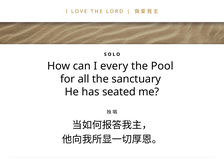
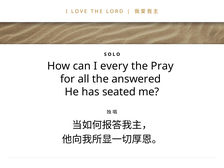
Pool: Pool -> Pray (162, 66)
sanctuary: sanctuary -> answered (136, 79)
